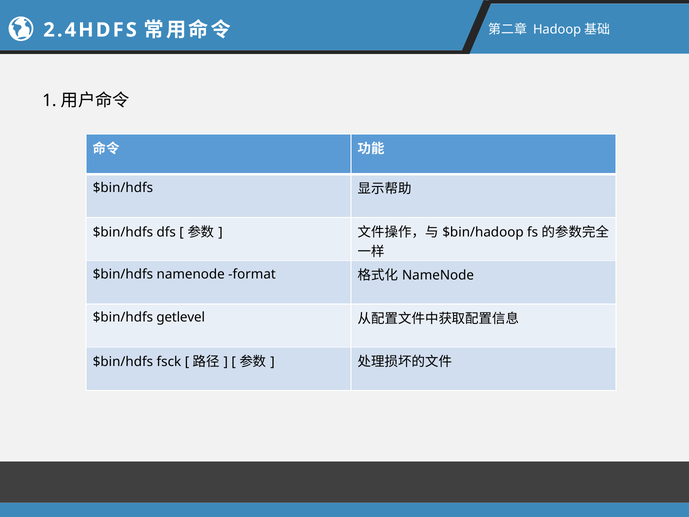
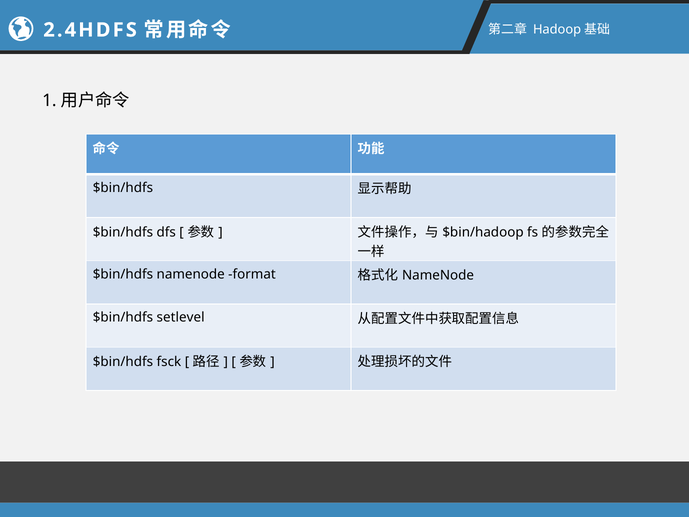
getlevel: getlevel -> setlevel (181, 317)
